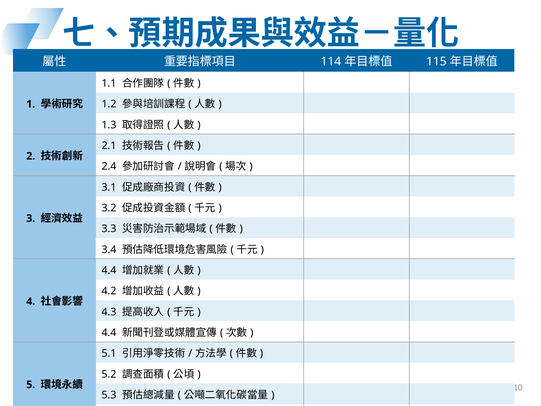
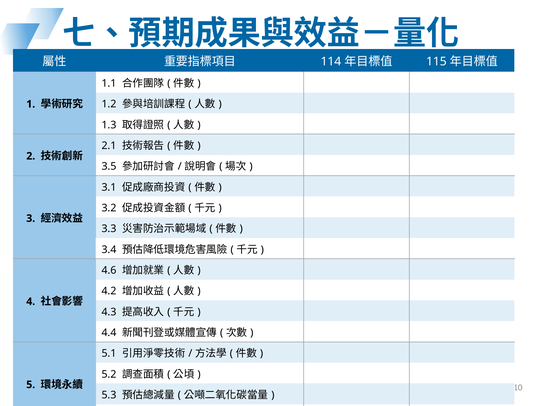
2.4: 2.4 -> 3.5 (109, 166)
4.4: 4.4 -> 4.6 (109, 270)
